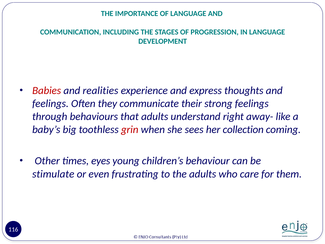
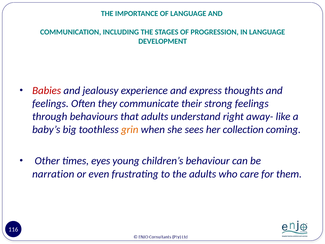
realities: realities -> jealousy (101, 91)
grin colour: red -> orange (130, 130)
stimulate: stimulate -> narration (53, 174)
